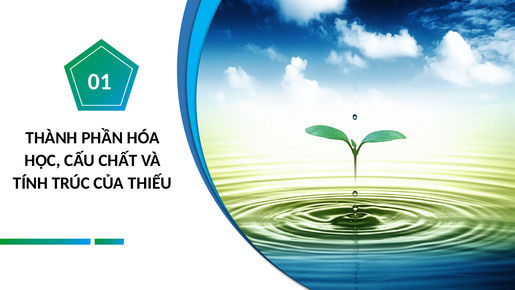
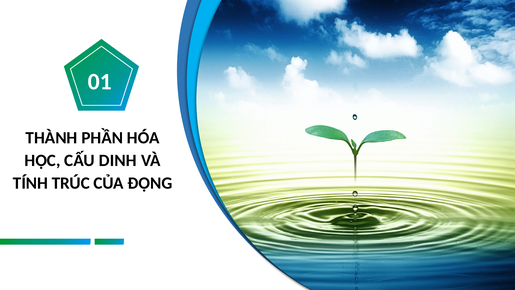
CHẤT: CHẤT -> DINH (118, 160)
THIẾU: THIẾU -> ĐỘNG (150, 183)
